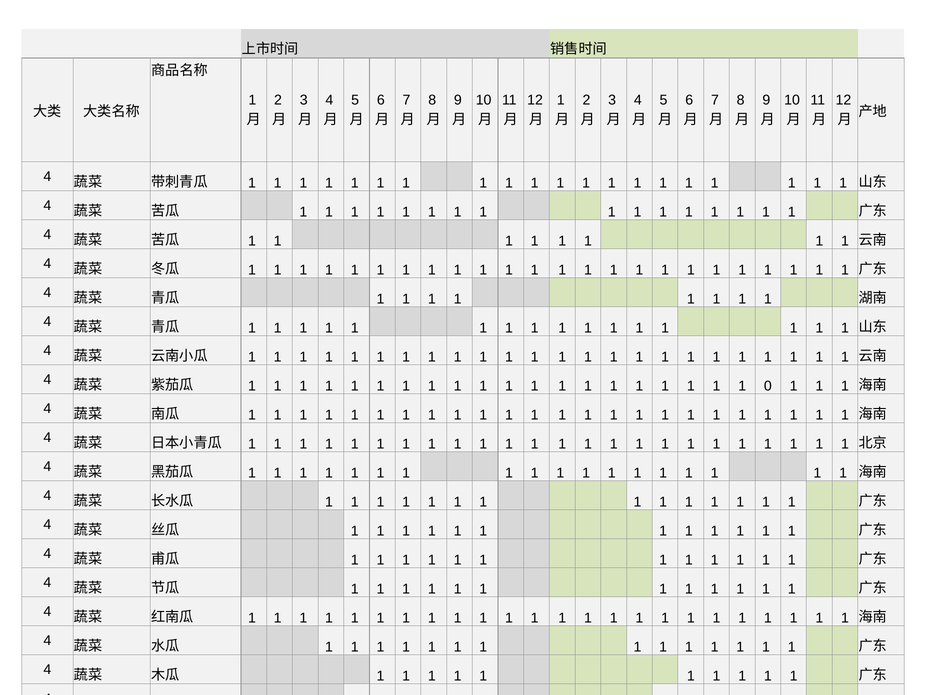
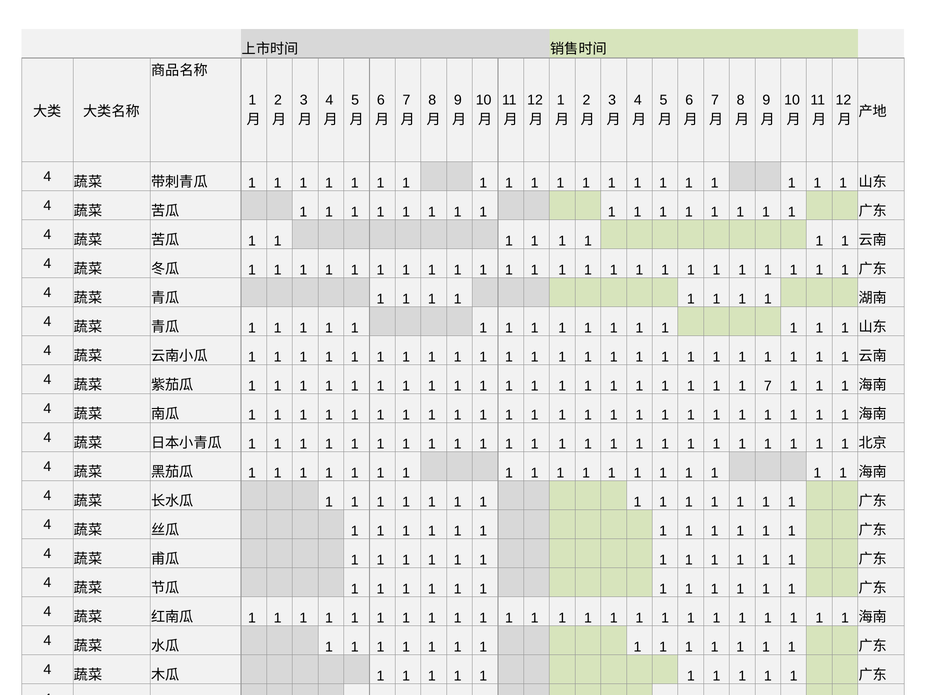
1 0: 0 -> 7 (768, 386)
